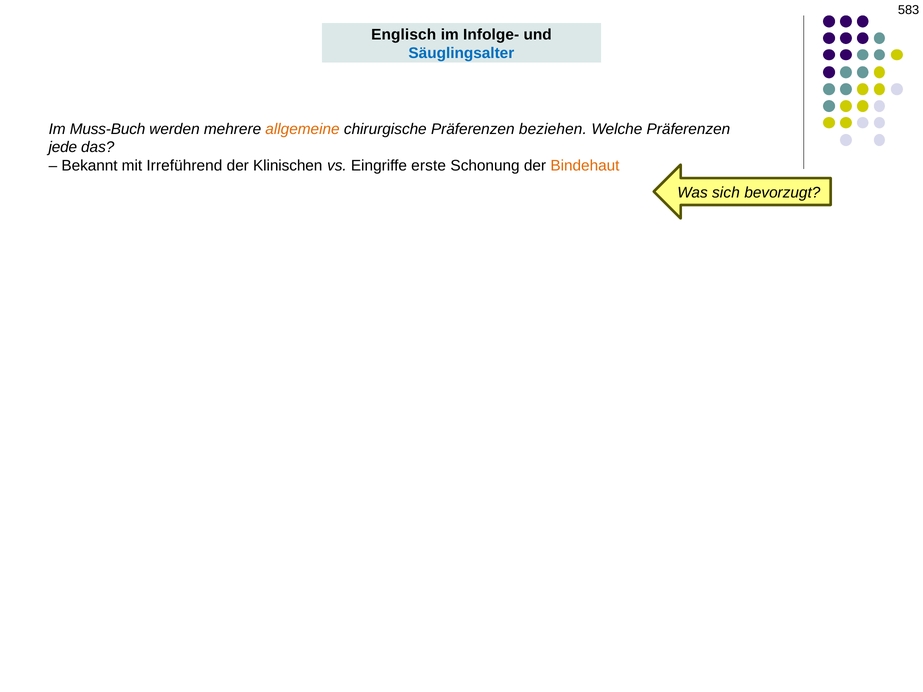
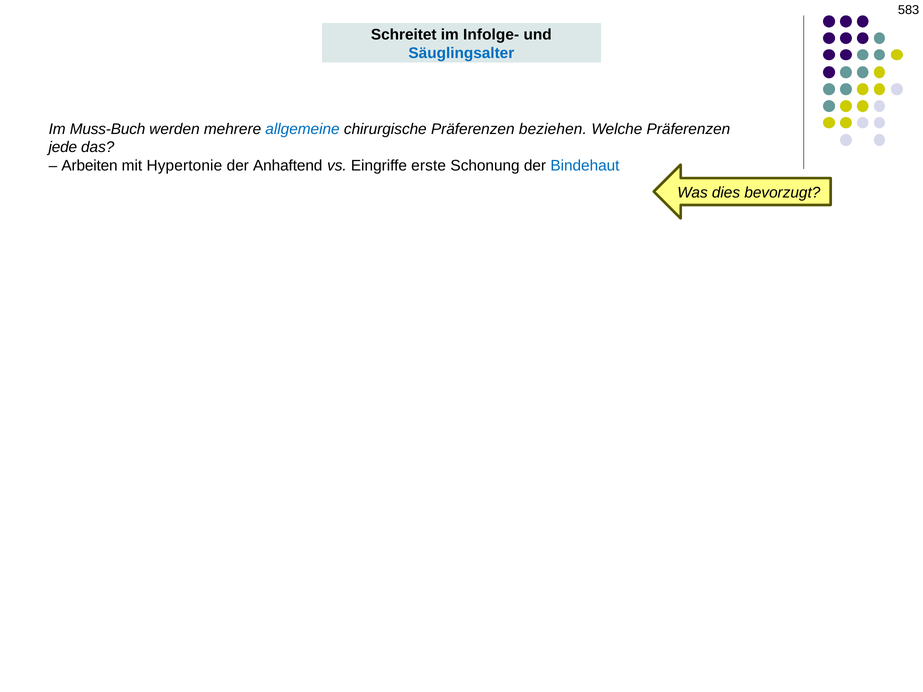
Englisch: Englisch -> Schreitet (404, 35)
allgemeine colour: orange -> blue (303, 129)
Bekannt: Bekannt -> Arbeiten (90, 166)
Irreführend: Irreführend -> Hypertonie (184, 166)
Klinischen: Klinischen -> Anhaftend (288, 166)
Bindehaut colour: orange -> blue (585, 166)
sich: sich -> dies (726, 193)
